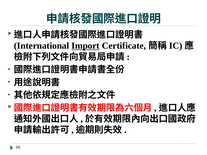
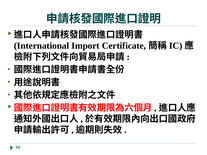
Import underline: present -> none (85, 46)
